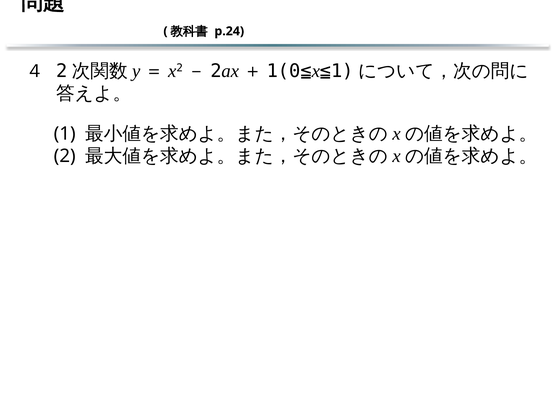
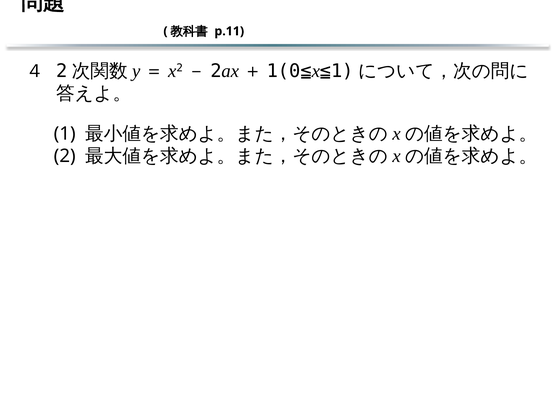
p.24: p.24 -> p.11 (229, 31)
